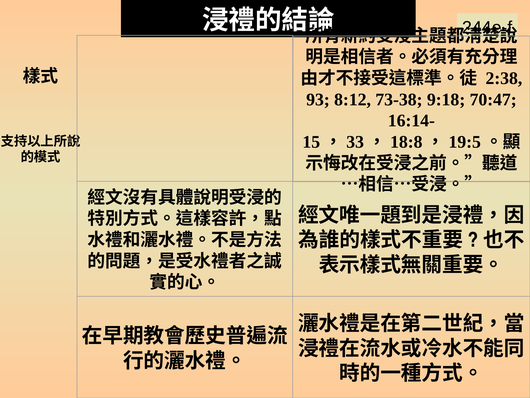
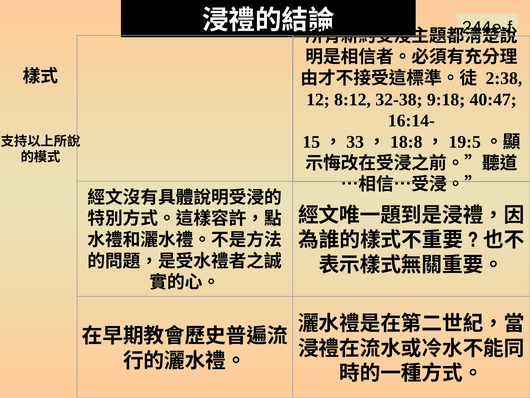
93: 93 -> 12 (318, 99)
73-38: 73-38 -> 32-38 (399, 99)
70:47: 70:47 -> 40:47 (493, 99)
